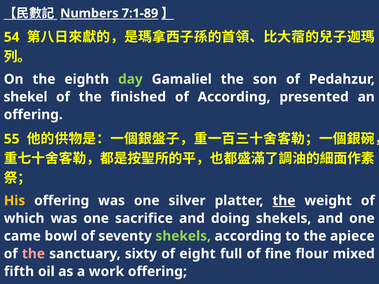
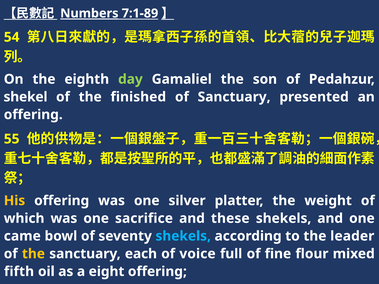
of According: According -> Sanctuary (234, 97)
the underline: present -> none (284, 201)
doing: doing -> these (230, 219)
shekels colour: light green -> light blue (183, 236)
apiece: apiece -> leader (352, 236)
the colour: pink -> yellow (33, 254)
sixty: sixty -> each (141, 254)
eight: eight -> voice (197, 254)
work: work -> eight (106, 272)
